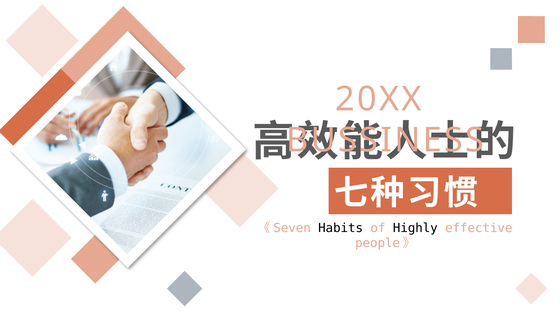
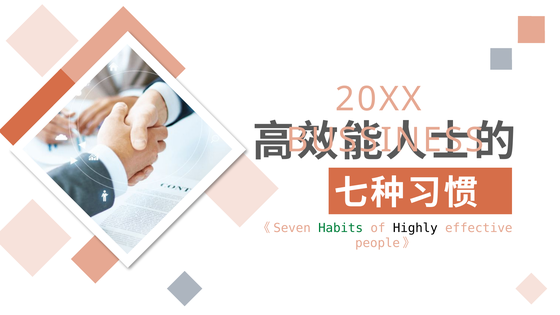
Habits colour: black -> green (341, 228)
